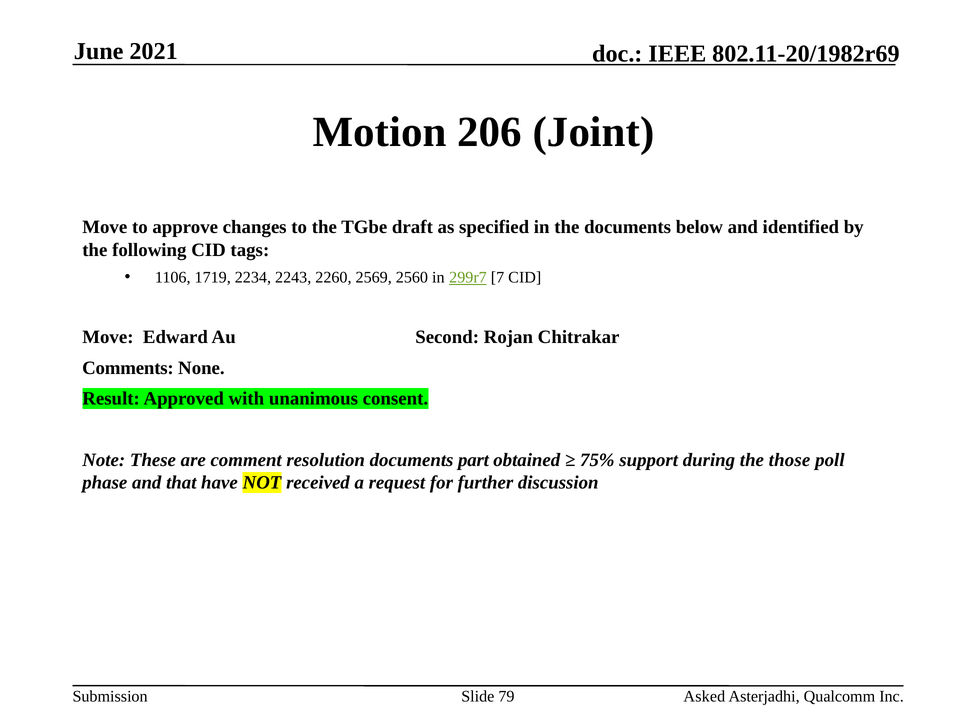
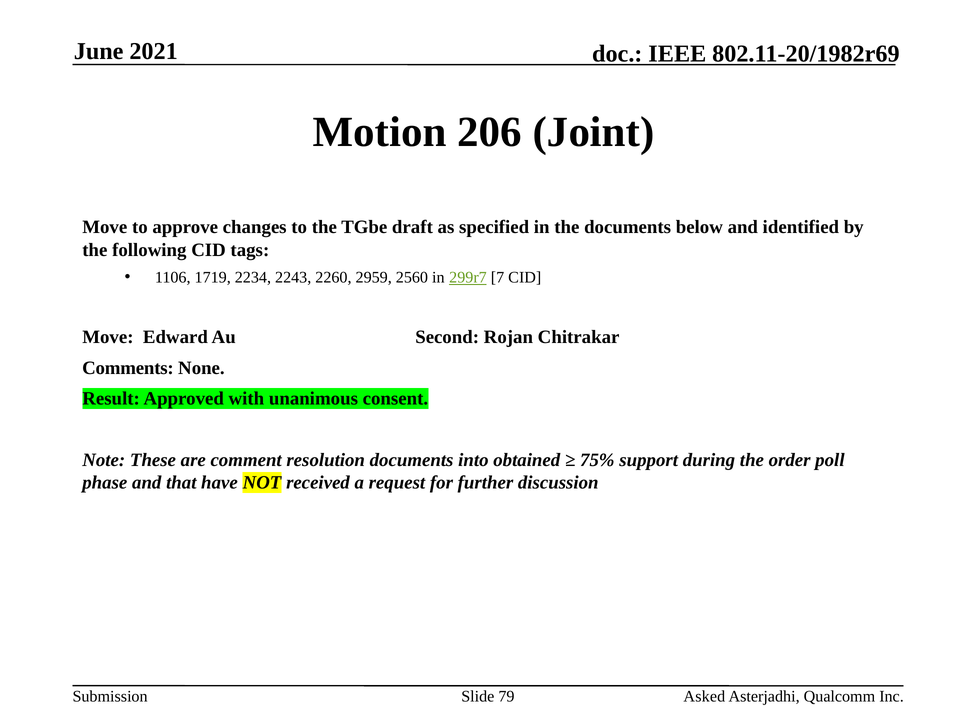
2569: 2569 -> 2959 (374, 277)
part: part -> into (473, 460)
those: those -> order (790, 460)
